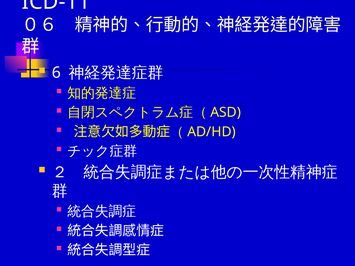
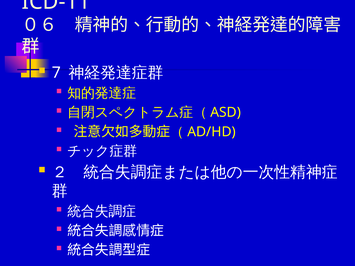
6: 6 -> 7 (56, 73)
